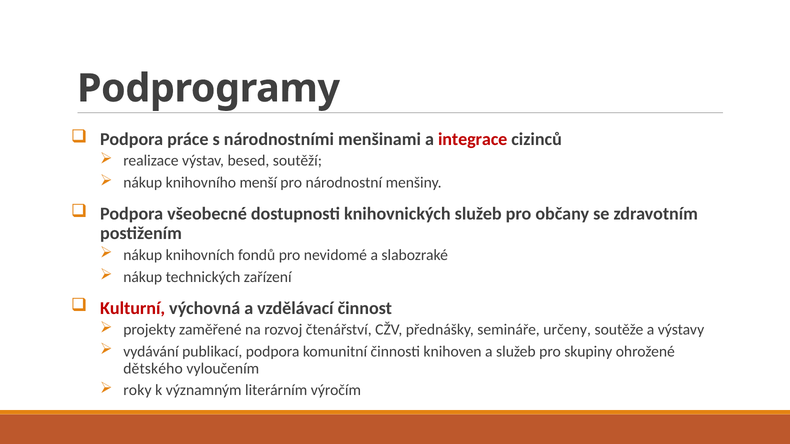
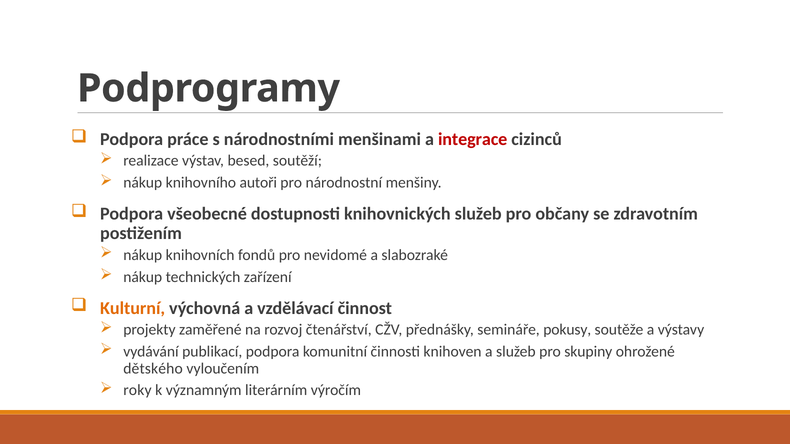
menší: menší -> autoři (258, 183)
Kulturní colour: red -> orange (133, 308)
určeny: určeny -> pokusy (567, 330)
